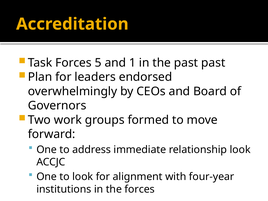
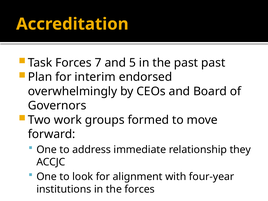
5: 5 -> 7 (98, 63)
1: 1 -> 5 (132, 63)
leaders: leaders -> interim (95, 77)
relationship look: look -> they (240, 150)
